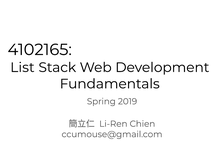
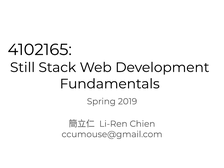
List: List -> Still (22, 67)
